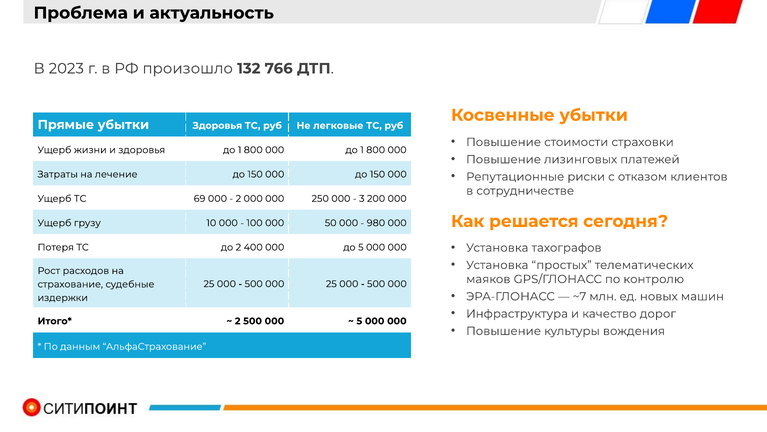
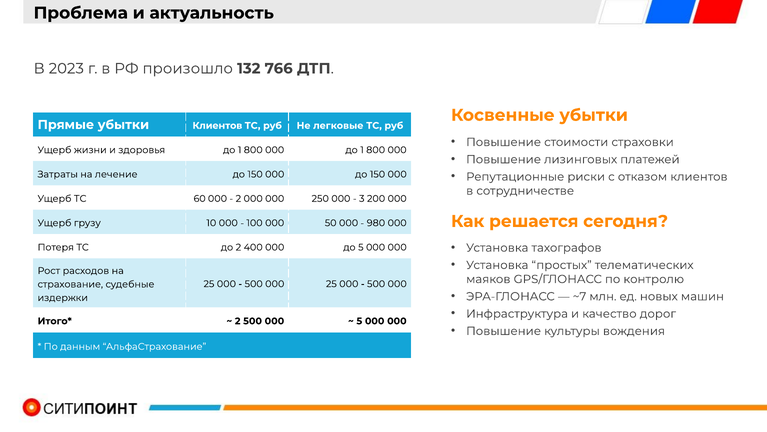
убытки Здоровья: Здоровья -> Клиентов (217, 125)
69: 69 -> 60 (200, 198)
